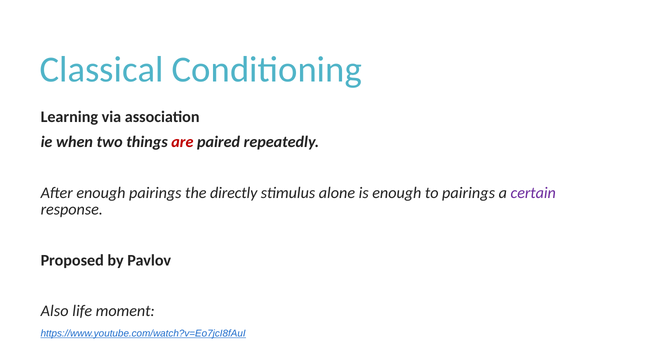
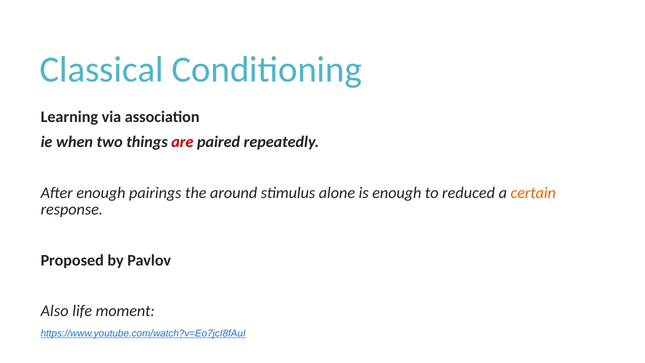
directly: directly -> around (234, 193)
to pairings: pairings -> reduced (469, 193)
certain colour: purple -> orange (533, 193)
